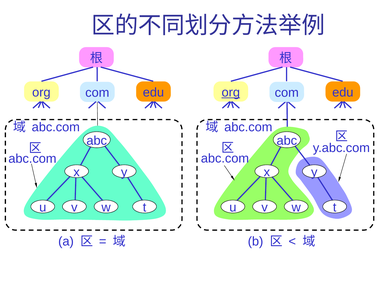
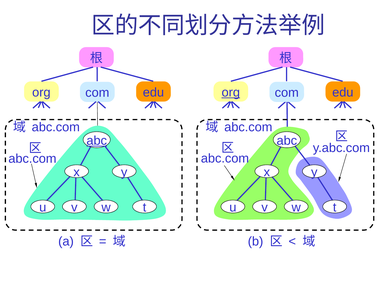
abc underline: none -> present (97, 140)
